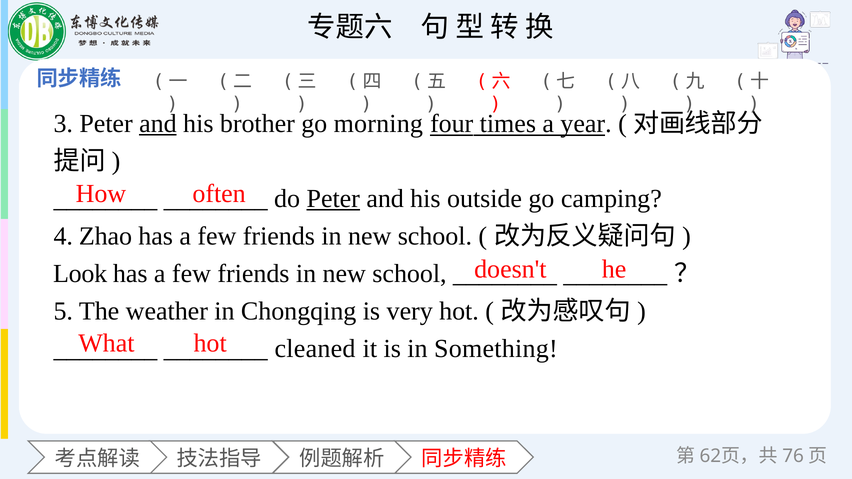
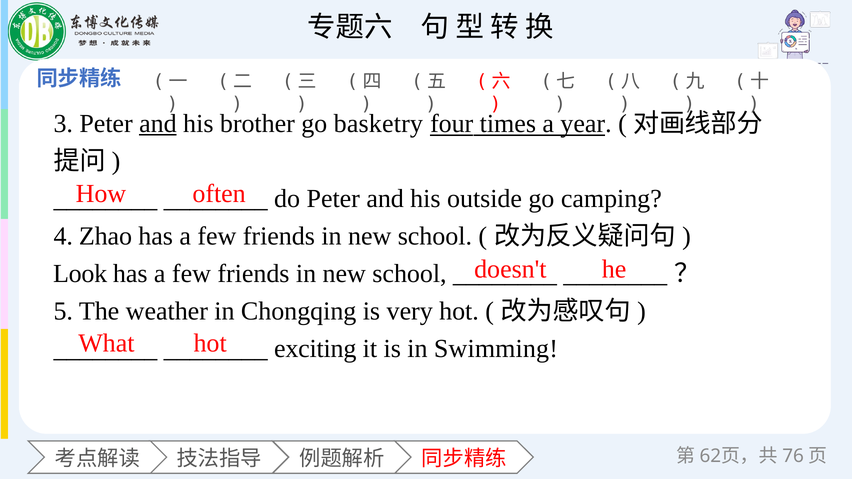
morning: morning -> basketry (378, 124)
Peter underline: present -> none (333, 199)
cleaned: cleaned -> exciting (315, 349)
Something: Something -> Swimming (496, 349)
